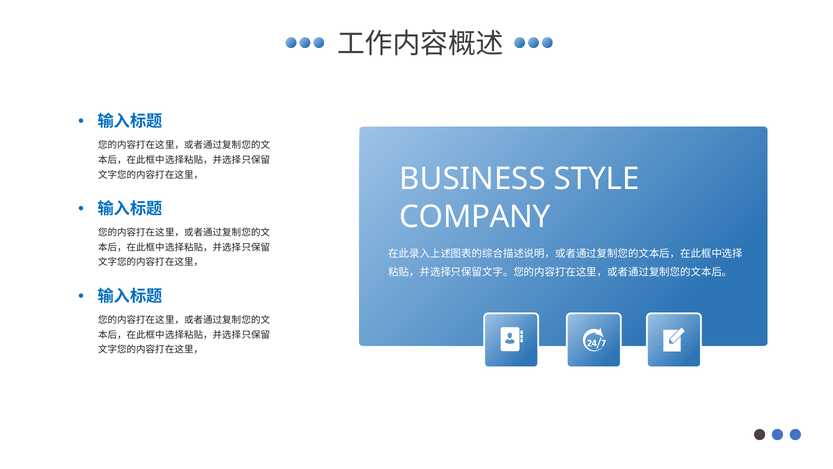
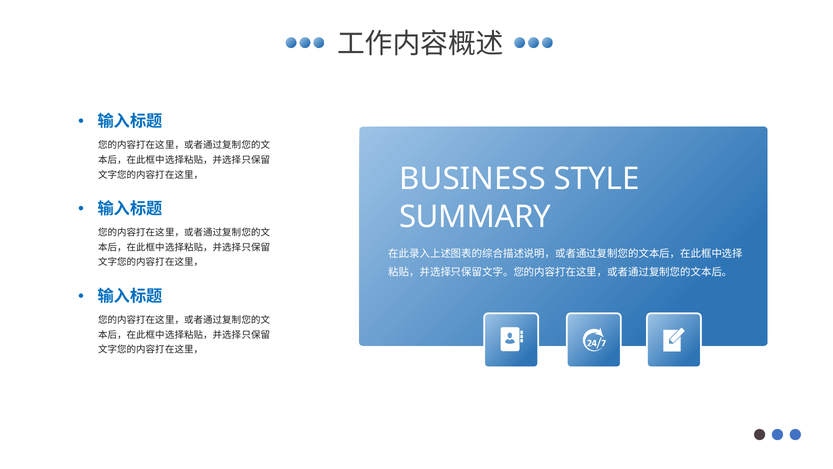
COMPANY: COMPANY -> SUMMARY (475, 217)
